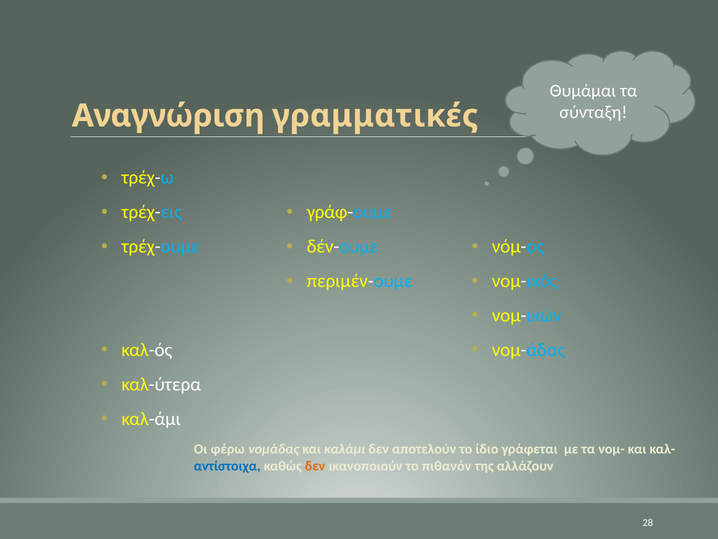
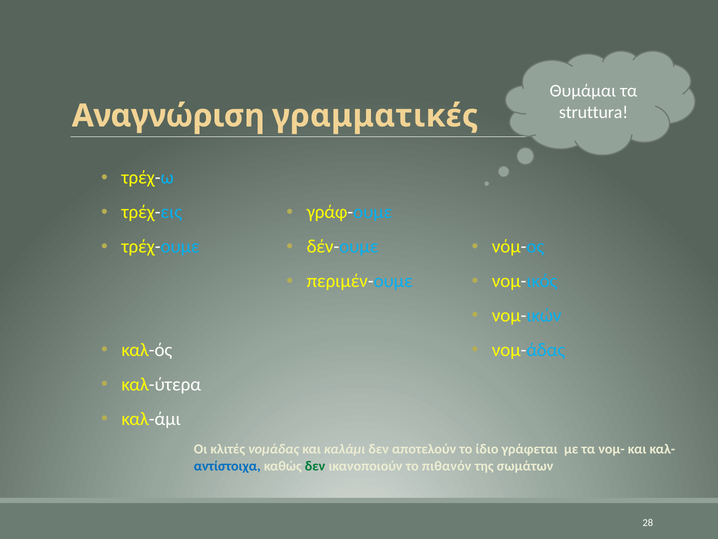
σύνταξη: σύνταξη -> struttura (594, 112)
φέρω: φέρω -> κλιτές (228, 449)
δεν colour: orange -> green (315, 465)
αλλάζουν: αλλάζουν -> σωμάτων (525, 465)
